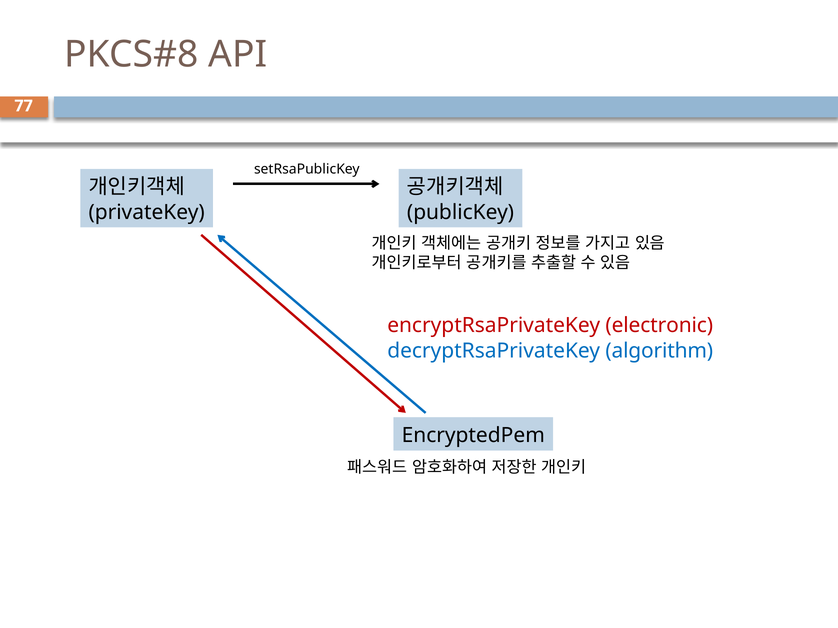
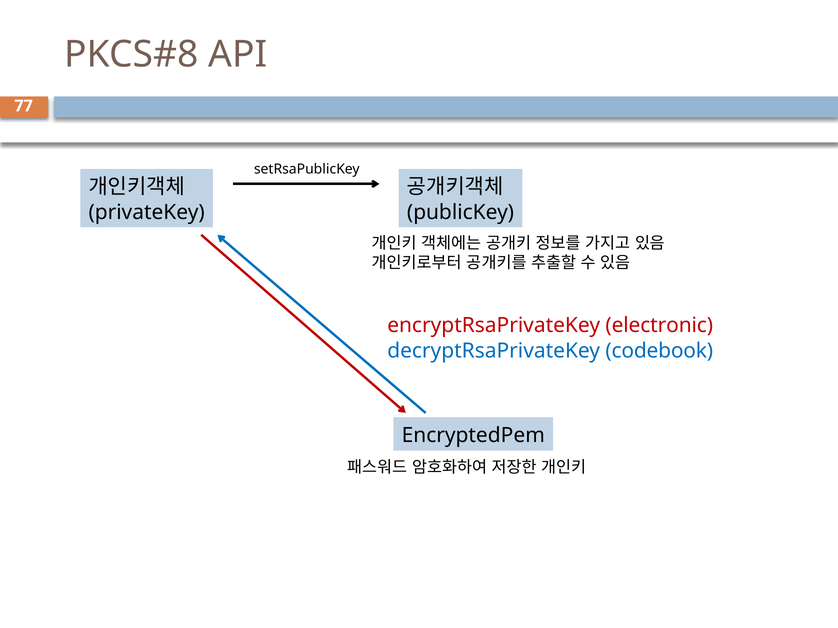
algorithm: algorithm -> codebook (659, 351)
